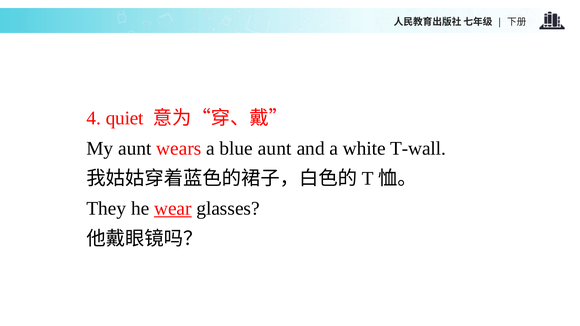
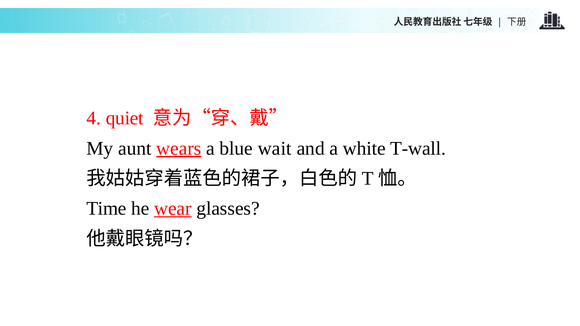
wears underline: none -> present (179, 148)
blue aunt: aunt -> wait (275, 148)
They: They -> Time (106, 209)
